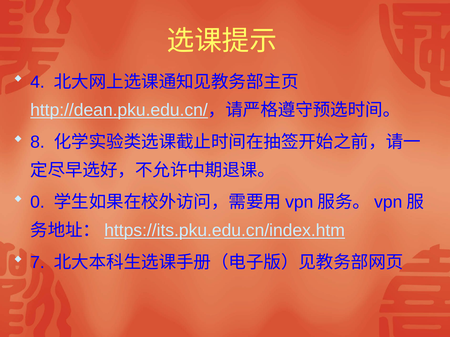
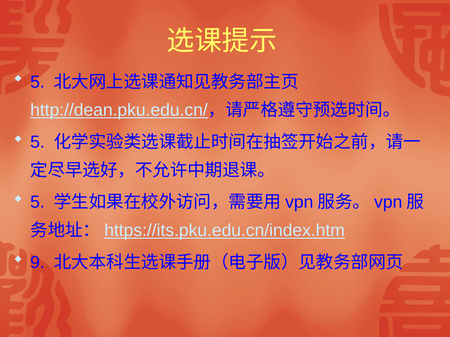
4: 4 -> 5 (37, 82)
8: 8 -> 5 (37, 142)
0: 0 -> 5 (37, 202)
7: 7 -> 9 (37, 263)
